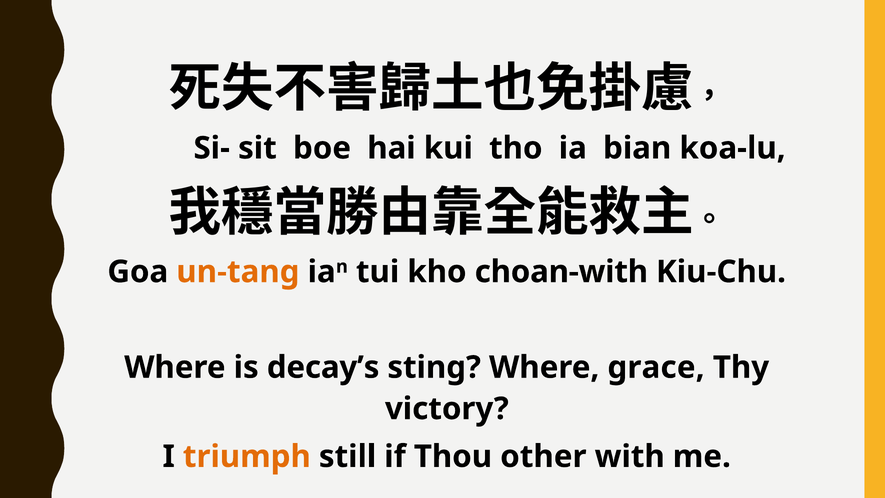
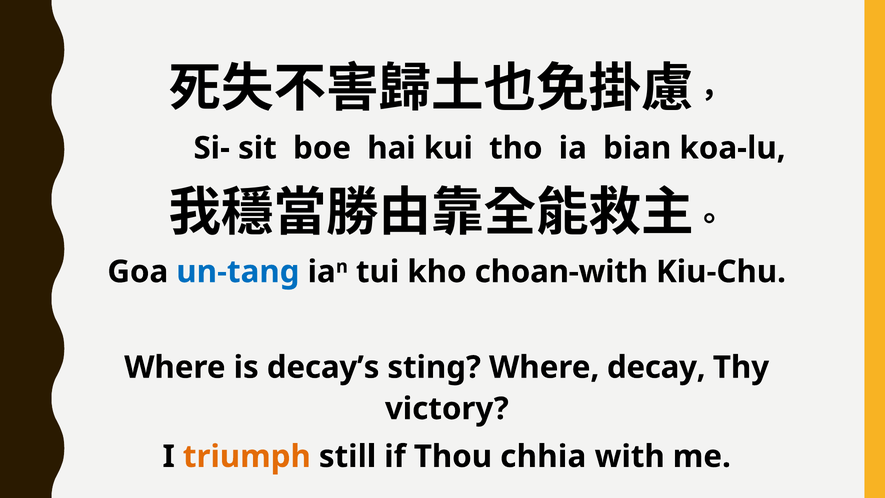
un-tang colour: orange -> blue (238, 272)
grace: grace -> decay (656, 367)
other: other -> chhia (543, 456)
